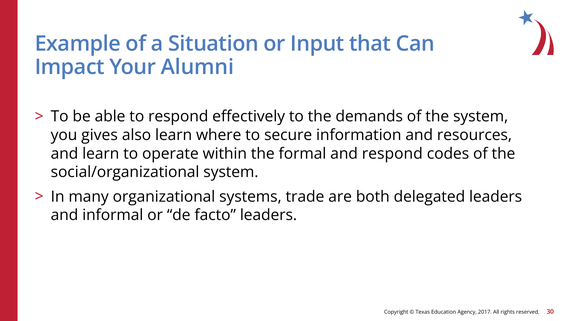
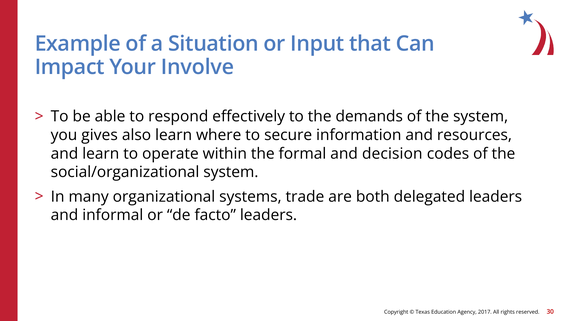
Alumni: Alumni -> Involve (197, 67)
and respond: respond -> decision (392, 154)
